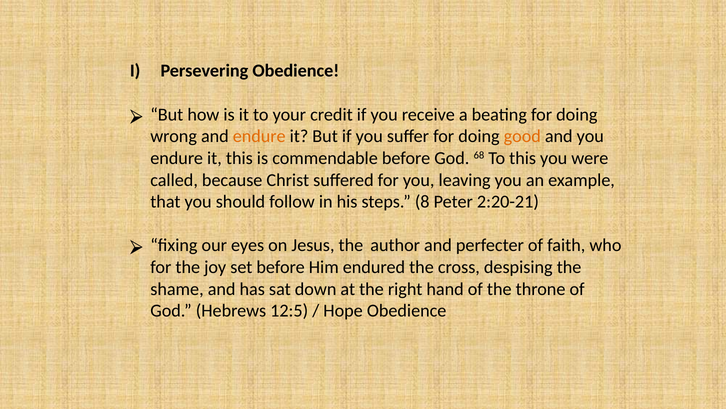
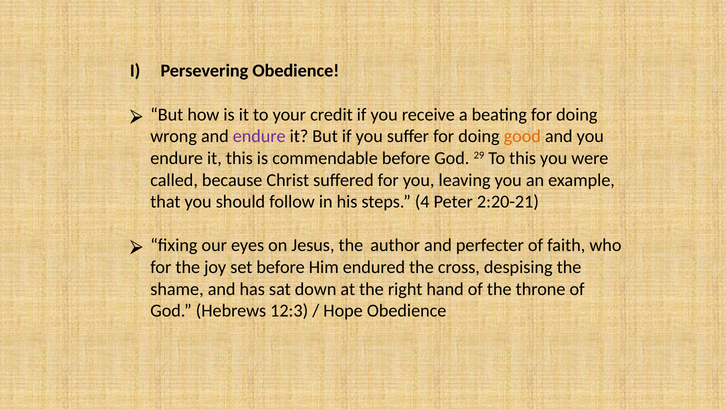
endure colour: orange -> purple (259, 136)
68: 68 -> 29 (479, 155)
8: 8 -> 4 (422, 202)
12:5: 12:5 -> 12:3 (289, 310)
